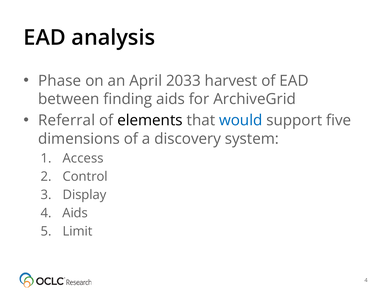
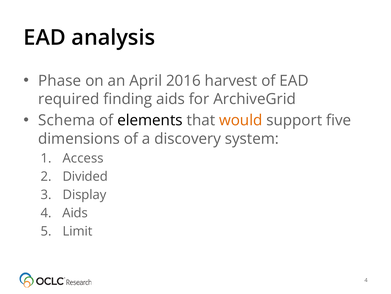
2033: 2033 -> 2016 (183, 81)
between: between -> required (69, 99)
Referral: Referral -> Schema (67, 120)
would colour: blue -> orange (241, 120)
Control: Control -> Divided (85, 176)
